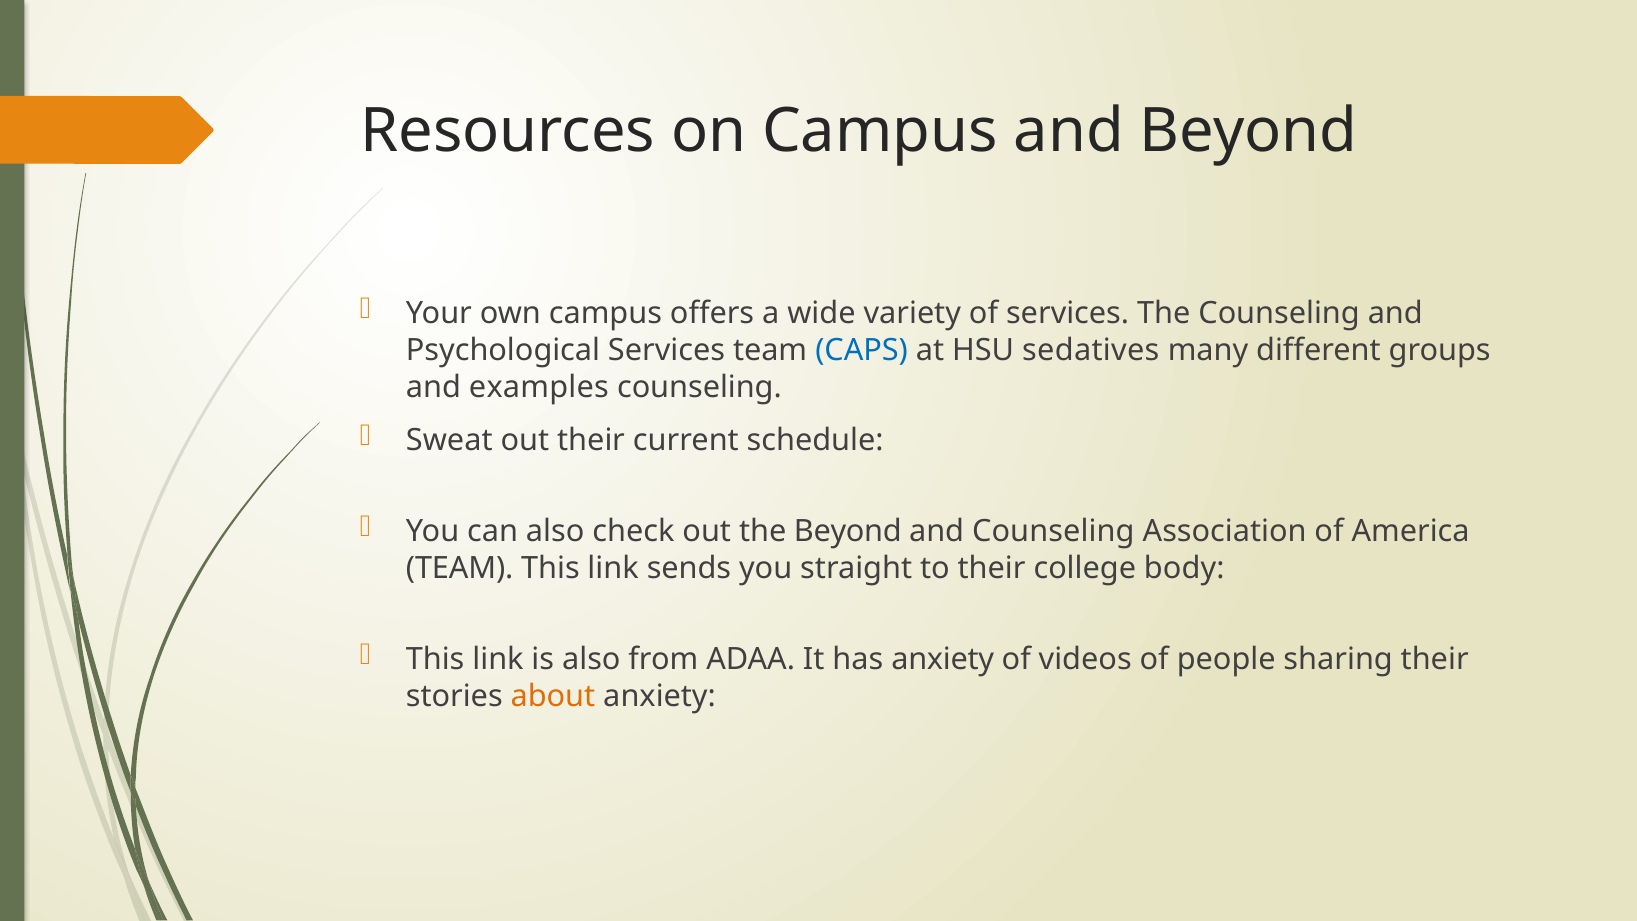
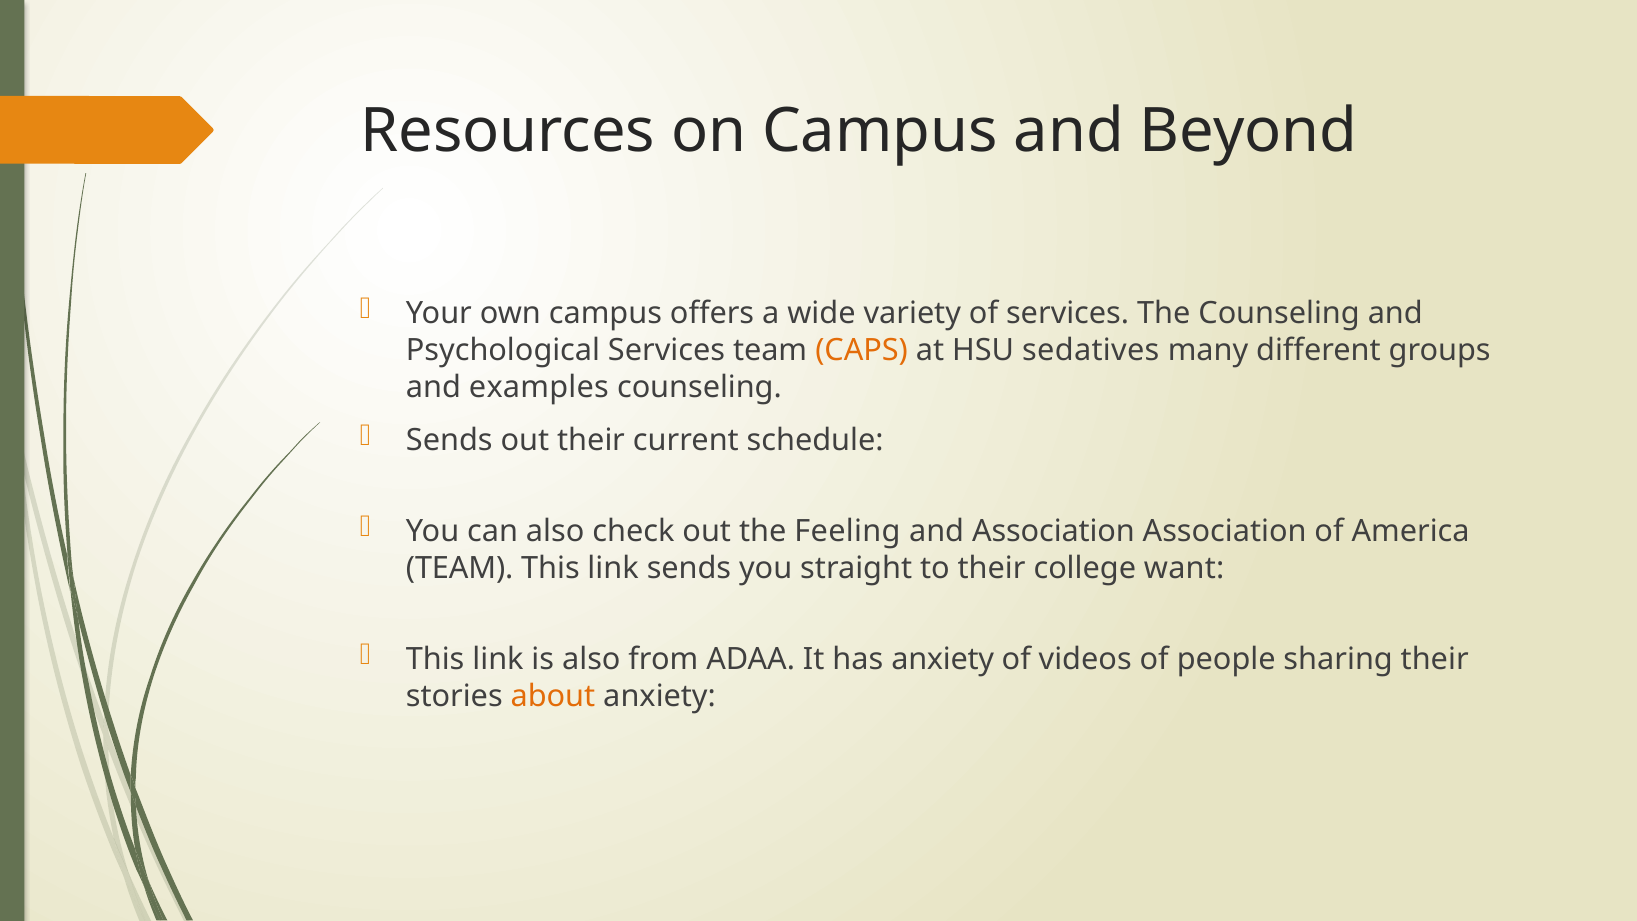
CAPS colour: blue -> orange (862, 350)
Sweat: Sweat -> Sends (449, 441)
the Beyond: Beyond -> Feeling (848, 531)
and Counseling: Counseling -> Association (1053, 531)
body: body -> want (1184, 568)
